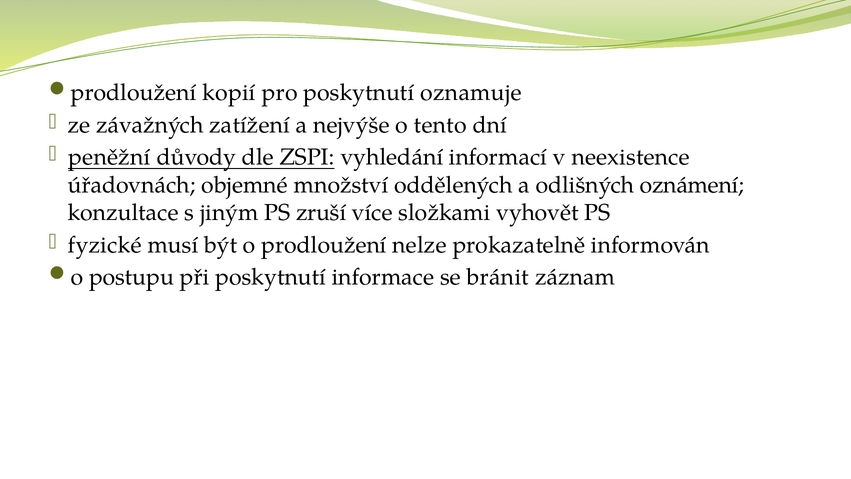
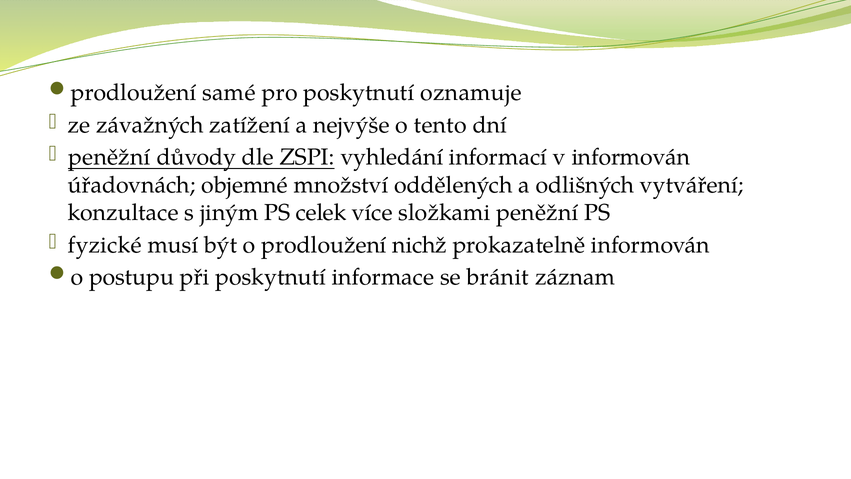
kopií: kopií -> samé (229, 93)
v neexistence: neexistence -> informován (631, 157)
oznámení: oznámení -> vytváření (692, 185)
zruší: zruší -> celek (321, 213)
složkami vyhovět: vyhovět -> peněžní (537, 213)
nelze: nelze -> nichž (420, 245)
